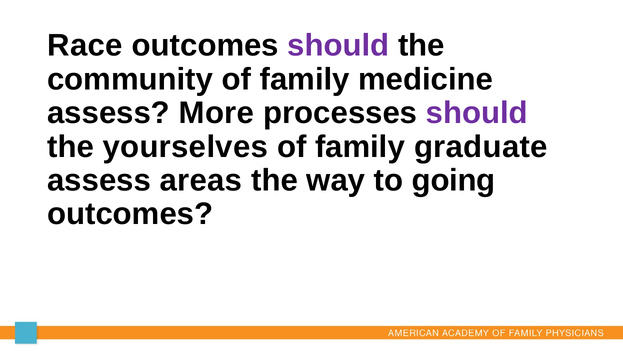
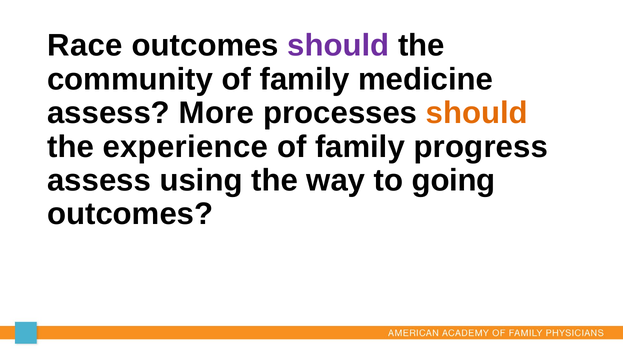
should colour: purple -> orange (477, 113)
yourselves: yourselves -> experience (185, 146)
graduate: graduate -> progress (481, 146)
areas: areas -> using (201, 180)
